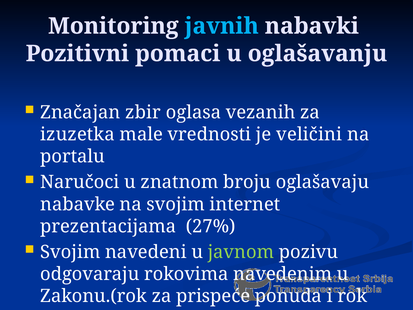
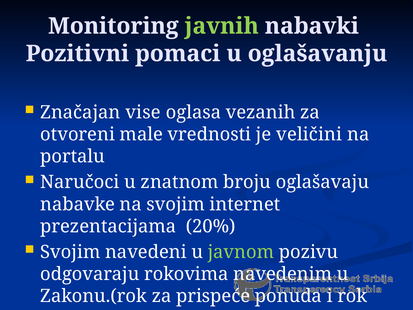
javnih colour: light blue -> light green (222, 26)
zbir: zbir -> vise (143, 112)
izuzetka: izuzetka -> otvoreni (78, 134)
27%: 27% -> 20% (211, 226)
